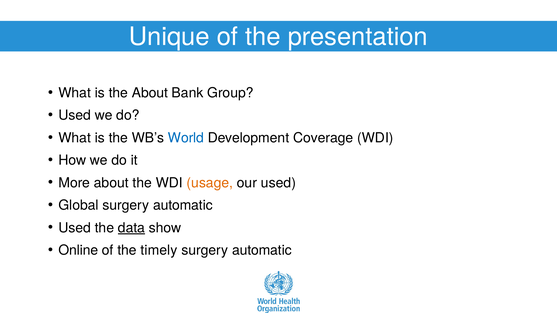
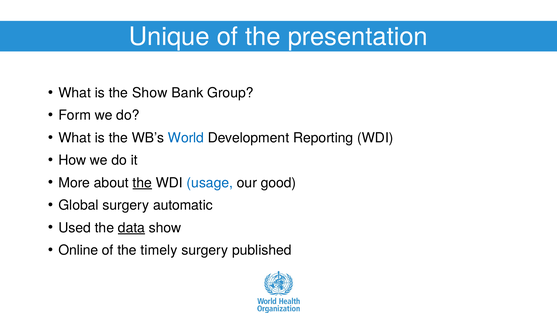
the About: About -> Show (150, 93)
Used: Used -> Form (75, 115)
Coverage: Coverage -> Reporting (323, 138)
the underline: none -> present (142, 183)
usage colour: orange -> blue (210, 183)
our used: used -> good (279, 183)
automatic: automatic -> published (262, 251)
